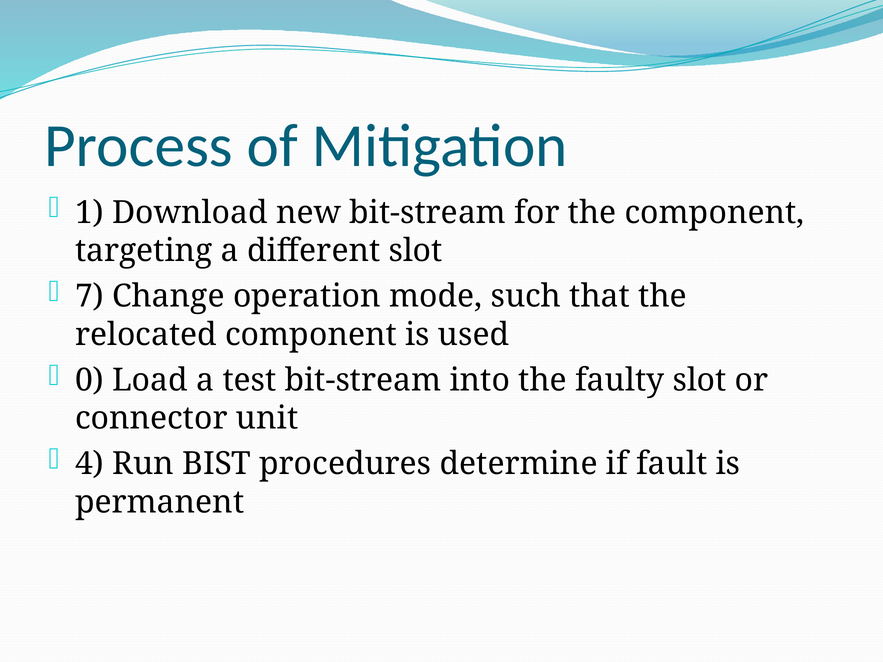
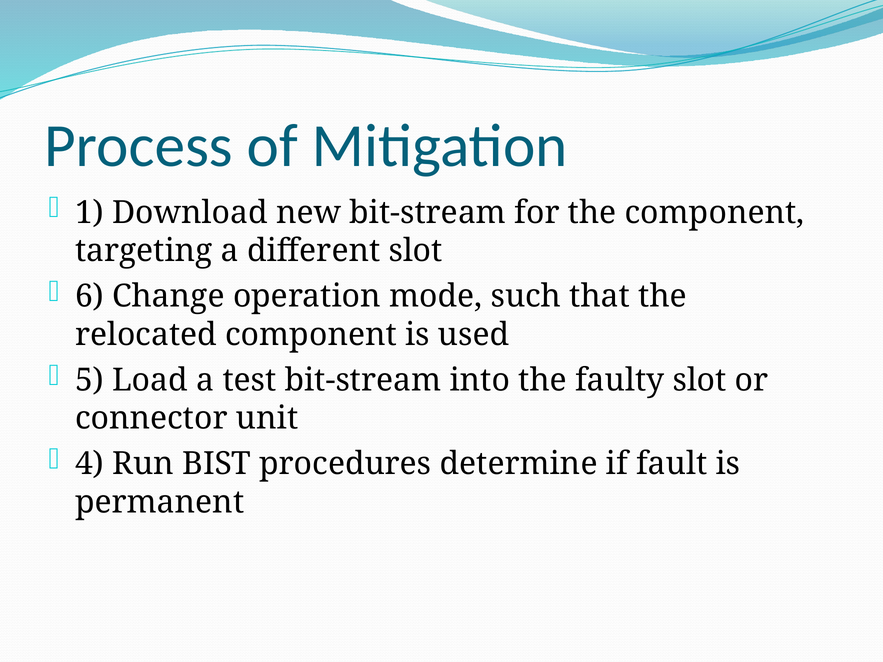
7: 7 -> 6 (89, 296)
0: 0 -> 5 (89, 380)
